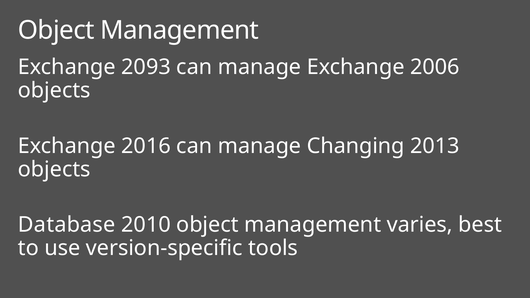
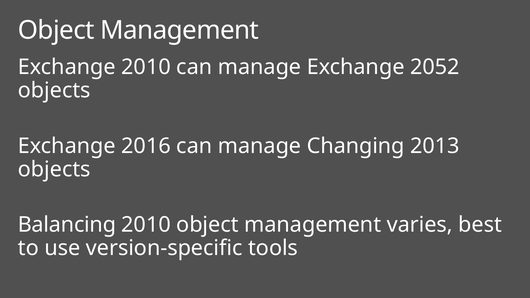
Exchange 2093: 2093 -> 2010 (146, 67)
2006: 2006 -> 2052 (435, 67)
Database: Database -> Balancing (67, 225)
